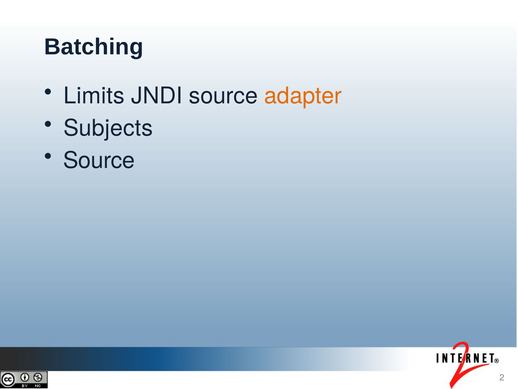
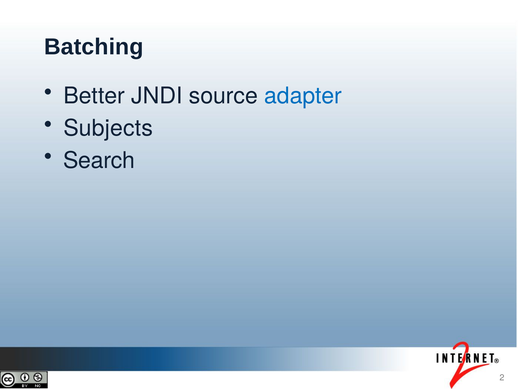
Limits: Limits -> Better (94, 96)
adapter colour: orange -> blue (303, 96)
Source: Source -> Search (99, 160)
